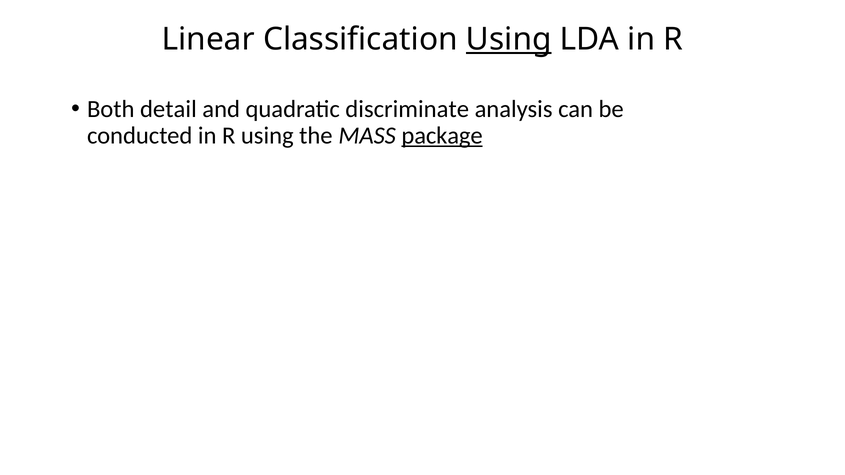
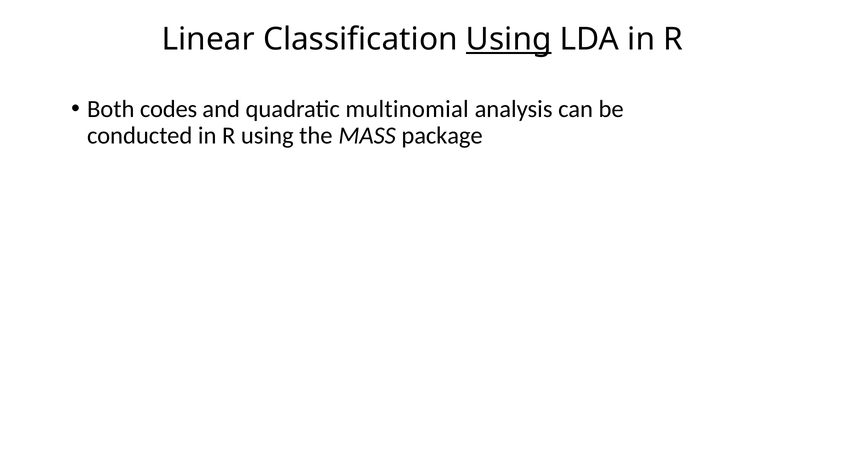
detail: detail -> codes (169, 109)
discriminate: discriminate -> multinomial (407, 109)
package underline: present -> none (442, 136)
